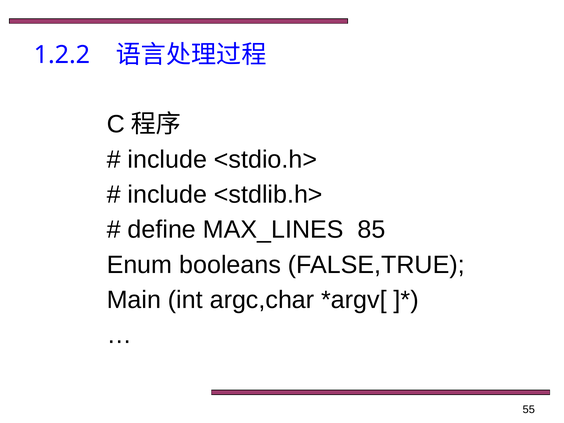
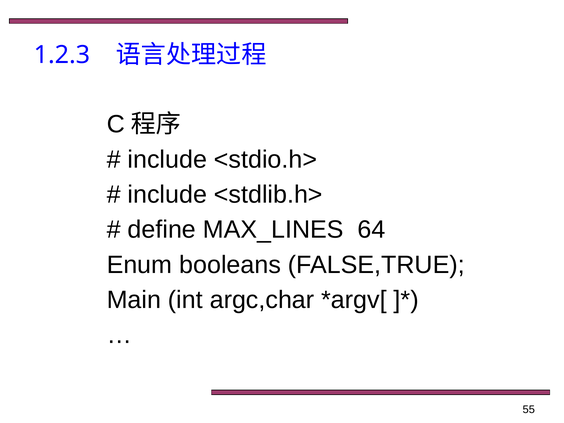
1.2.2: 1.2.2 -> 1.2.3 (62, 55)
85: 85 -> 64 (371, 230)
